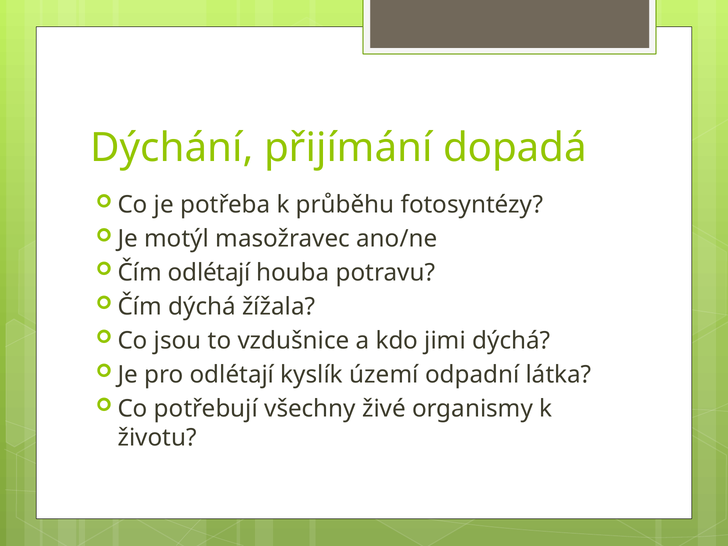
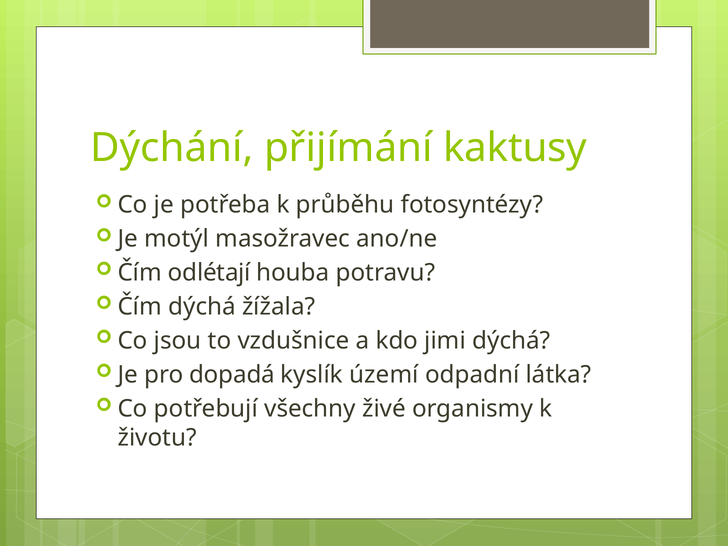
dopadá: dopadá -> kaktusy (515, 148)
pro odlétají: odlétají -> dopadá (232, 375)
